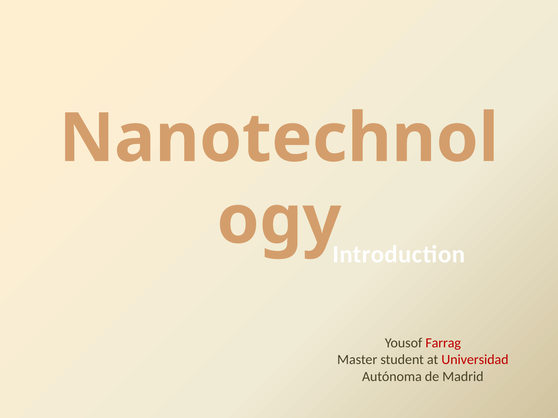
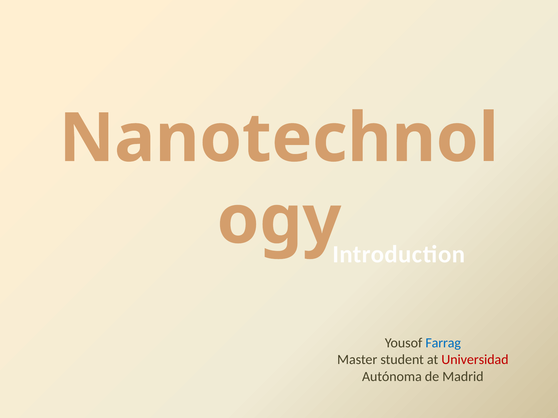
Farrag colour: red -> blue (443, 343)
